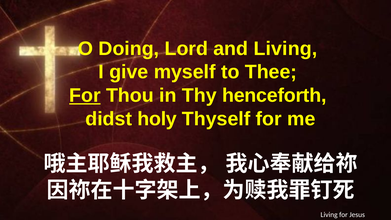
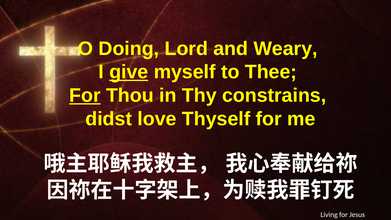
and Living: Living -> Weary (286, 49)
give underline: none -> present (129, 72)
henceforth: henceforth -> constrains (274, 95)
holy: holy -> love (157, 119)
